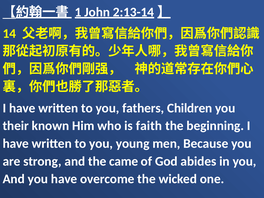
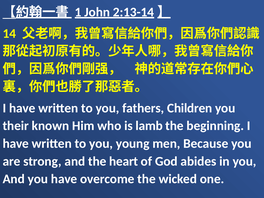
faith: faith -> lamb (149, 126)
came: came -> heart (124, 161)
